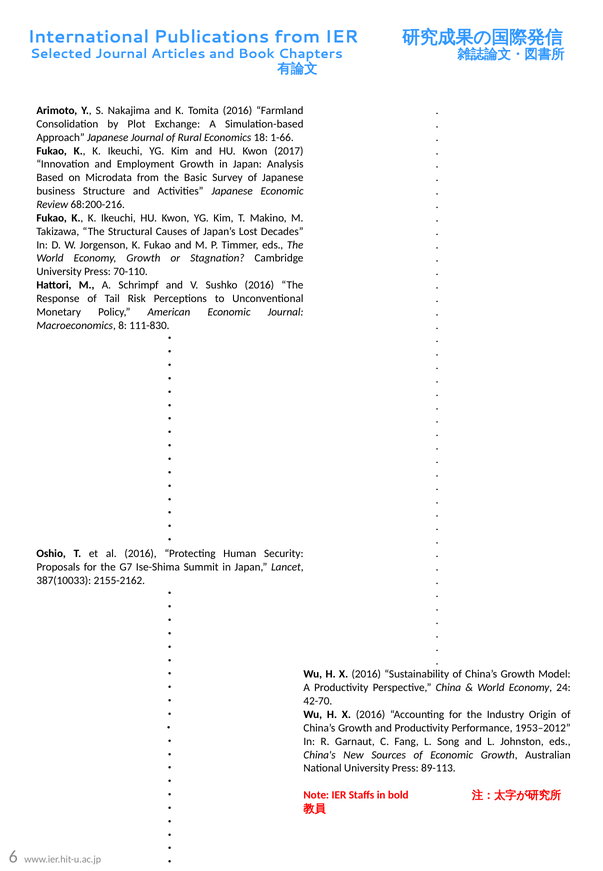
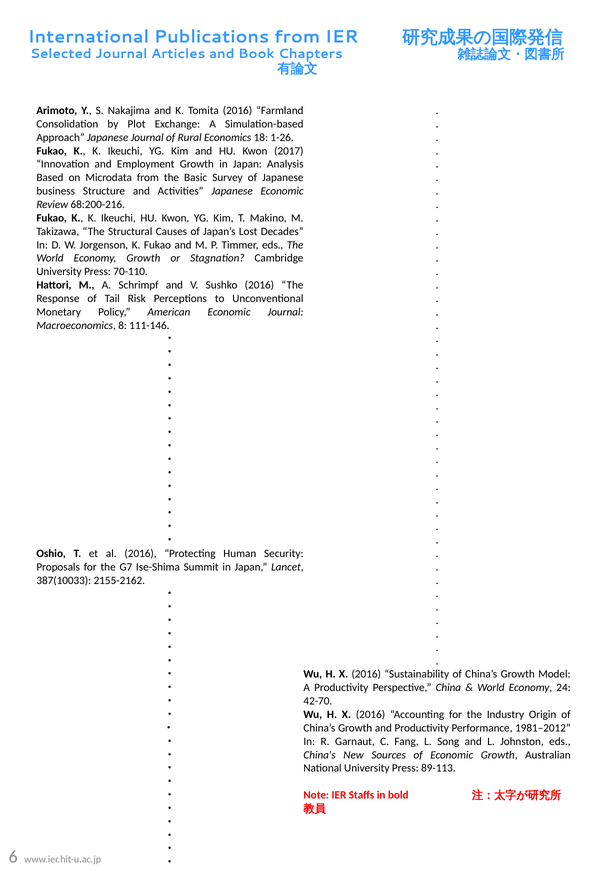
1-66: 1-66 -> 1-26 (282, 137)
111-830: 111-830 -> 111-146 (149, 325)
1953–2012: 1953–2012 -> 1981–2012 (543, 728)
